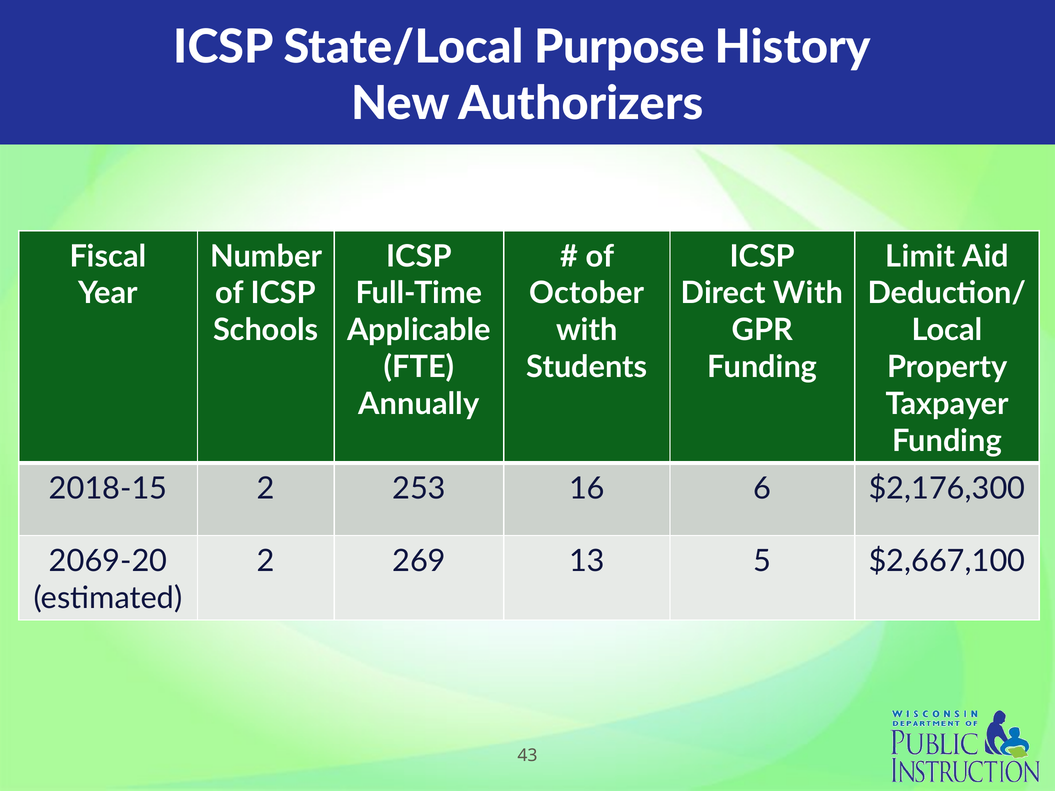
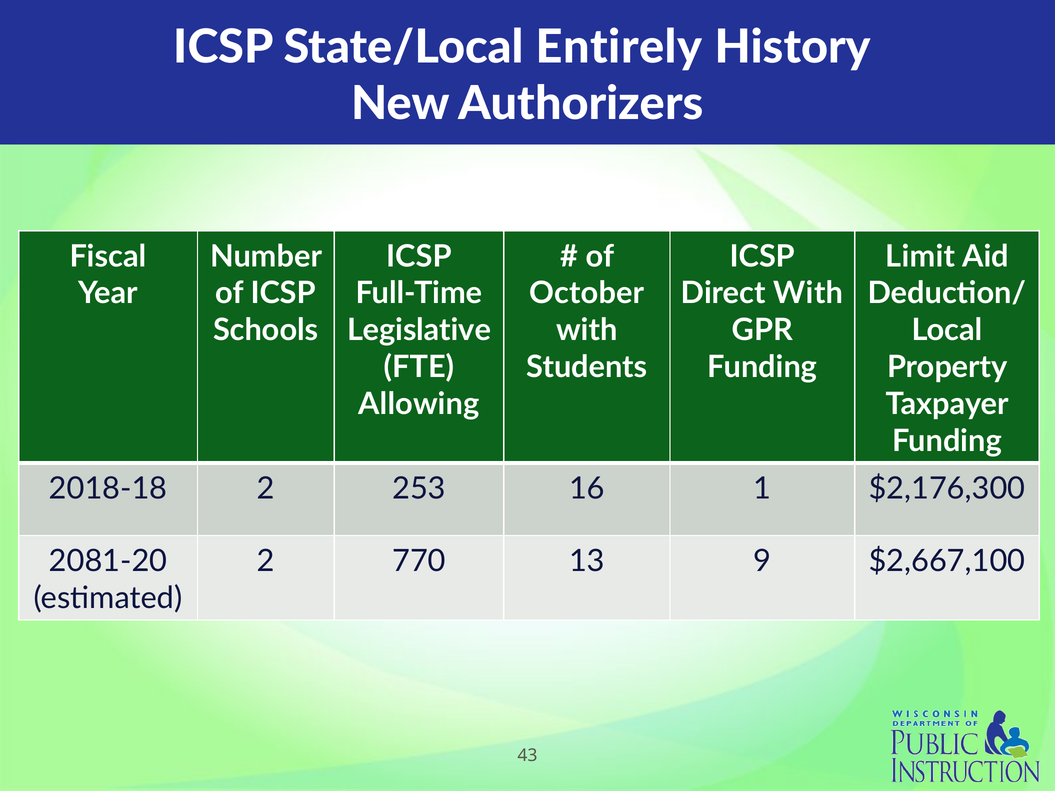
Purpose: Purpose -> Entirely (619, 47)
Applicable: Applicable -> Legislative (419, 330)
Annually: Annually -> Allowing (419, 404)
2018-15: 2018-15 -> 2018-18 (108, 489)
6: 6 -> 1 (762, 489)
2069-20: 2069-20 -> 2081-20 (108, 561)
269: 269 -> 770 (419, 561)
5: 5 -> 9 (762, 561)
